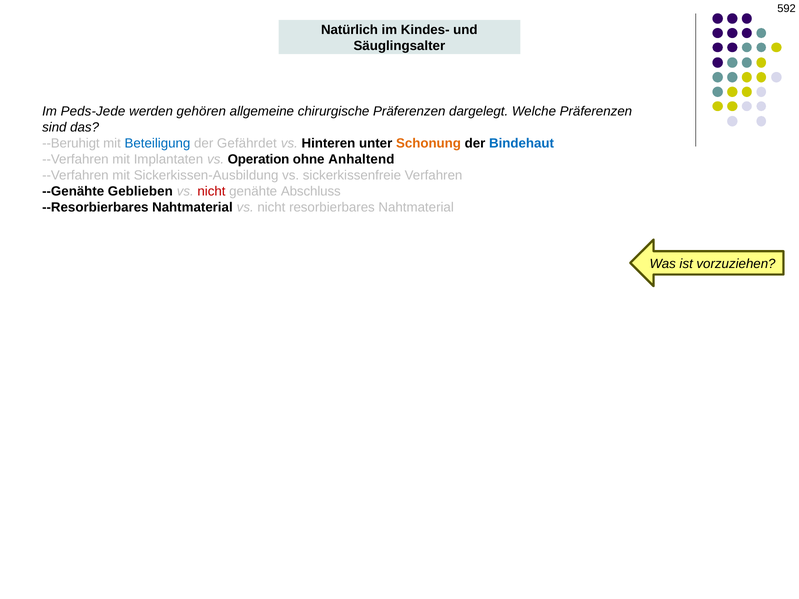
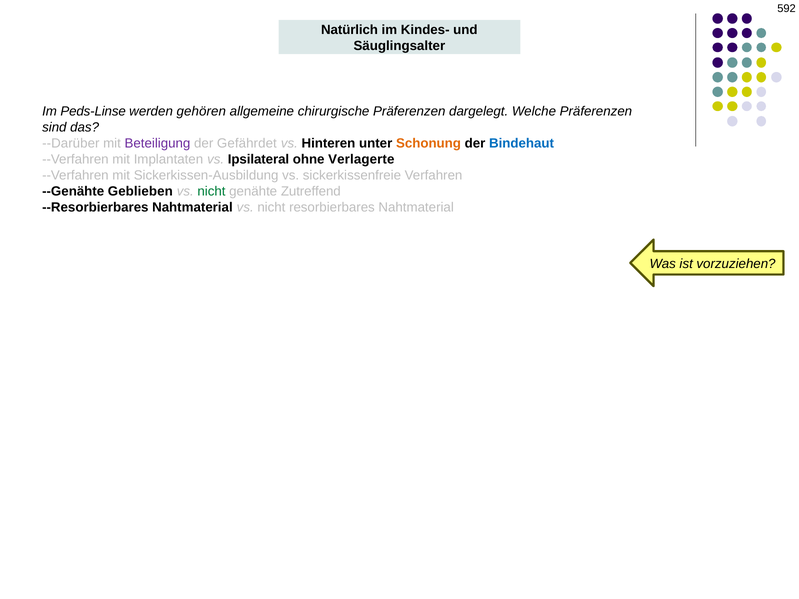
Peds-Jede: Peds-Jede -> Peds-Linse (93, 112)
--Beruhigt: --Beruhigt -> --Darüber (71, 144)
Beteiligung colour: blue -> purple (157, 144)
Operation: Operation -> Ipsilateral (258, 160)
Anhaltend: Anhaltend -> Verlagerte (361, 160)
nicht colour: red -> green (211, 192)
Abschluss: Abschluss -> Zutreffend (311, 192)
